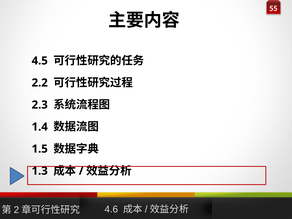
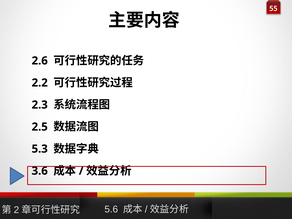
4.5: 4.5 -> 2.6 (40, 61)
1.4: 1.4 -> 2.5 (40, 127)
1.5: 1.5 -> 5.3 (40, 149)
1.3: 1.3 -> 3.6 (40, 171)
4.6: 4.6 -> 5.6 (111, 209)
